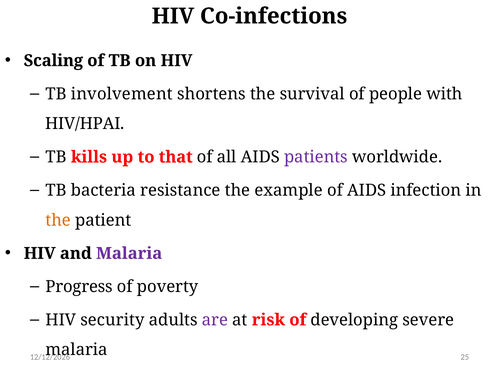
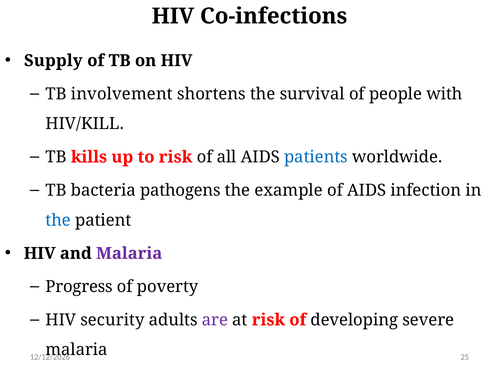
Scaling: Scaling -> Supply (53, 61)
HIV/HPAI: HIV/HPAI -> HIV/KILL (85, 124)
to that: that -> risk (176, 157)
patients colour: purple -> blue (316, 157)
resistance: resistance -> pathogens (180, 190)
the colour: orange -> blue (58, 220)
